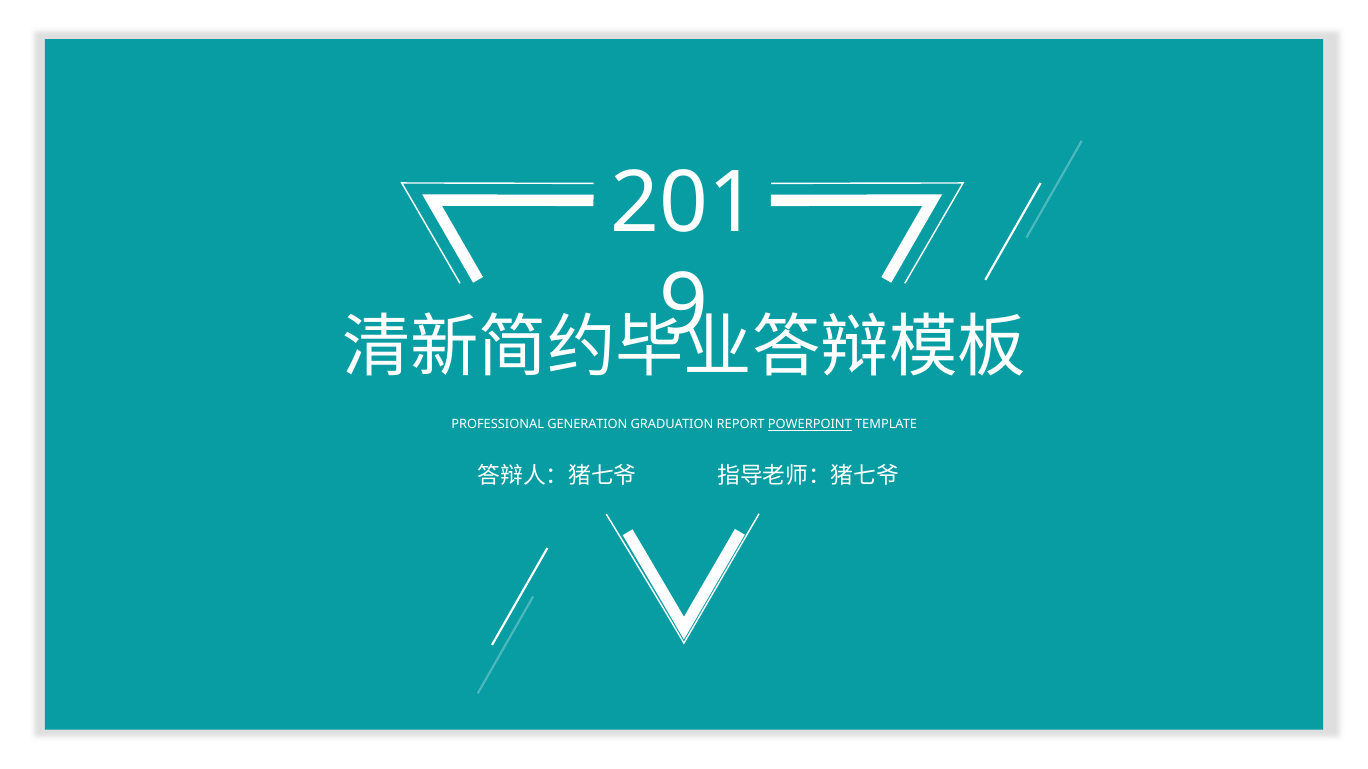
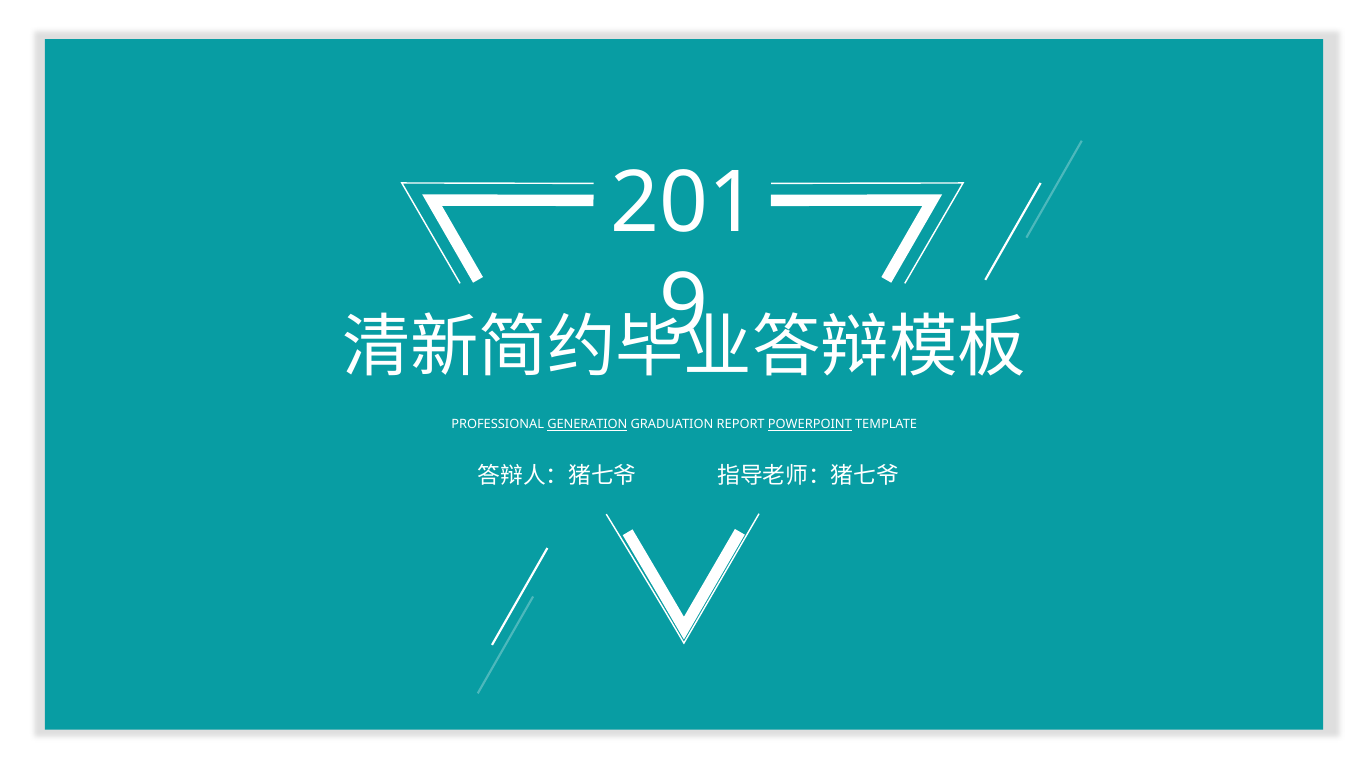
GENERATION underline: none -> present (587, 425)
